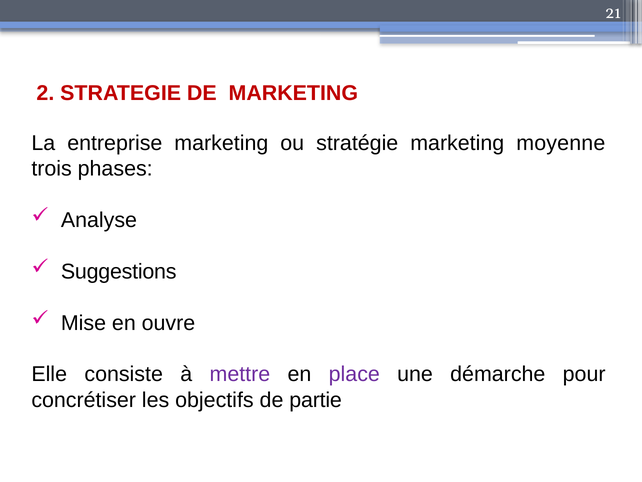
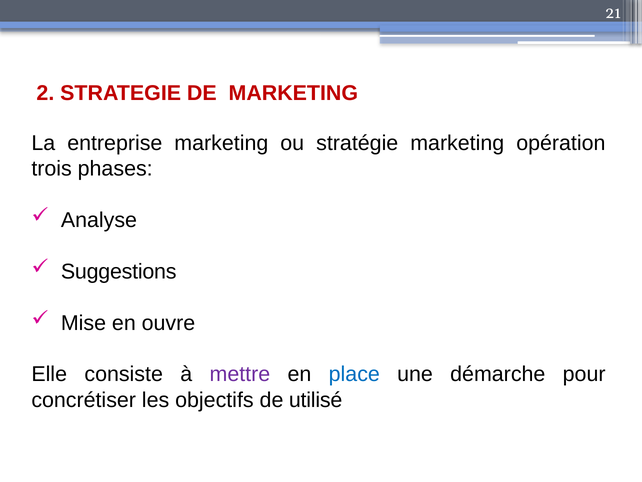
moyenne: moyenne -> opération (561, 143)
place colour: purple -> blue (354, 374)
partie: partie -> utilisé (316, 400)
